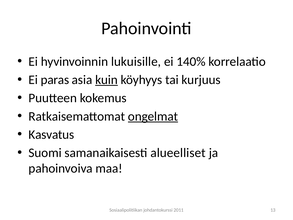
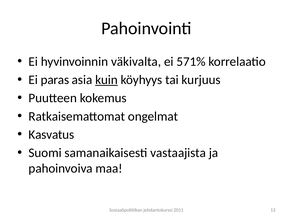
lukuisille: lukuisille -> väkivalta (136, 61)
140%: 140% -> 571% (191, 61)
ongelmat underline: present -> none (153, 116)
alueelliset: alueelliset -> vastaajista (178, 153)
